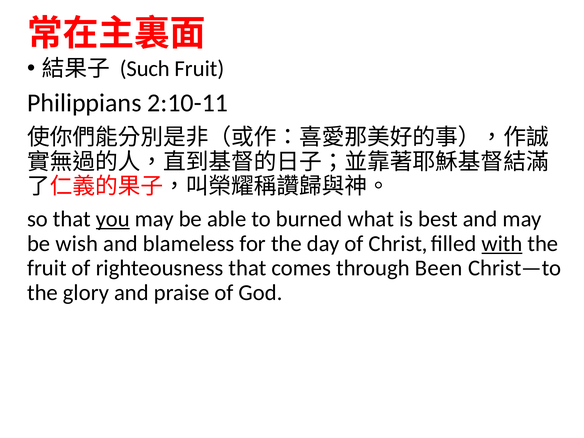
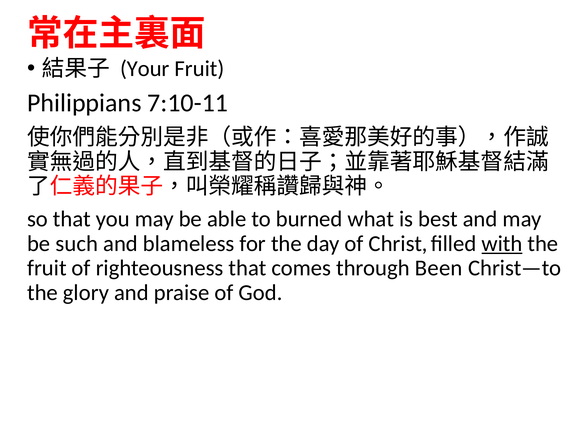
Such: Such -> Your (145, 69)
2:10-11: 2:10-11 -> 7:10-11 (188, 103)
you underline: present -> none (113, 219)
wish: wish -> such (77, 244)
